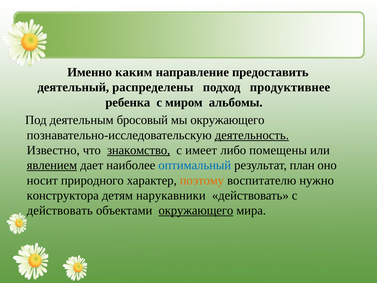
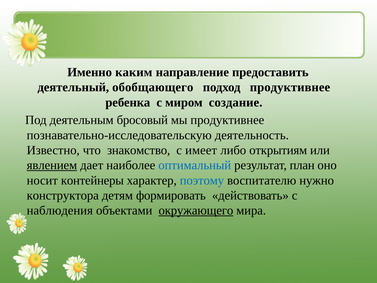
распределены: распределены -> обобщающего (153, 87)
альбомы: альбомы -> создание (236, 102)
мы окружающего: окружающего -> продуктивнее (227, 120)
деятельность underline: present -> none (252, 135)
знакомство underline: present -> none (139, 150)
помещены: помещены -> открытиям (278, 150)
природного: природного -> контейнеры (92, 180)
поэтому colour: orange -> blue (202, 180)
нарукавники: нарукавники -> формировать (171, 195)
действовать: действовать -> наблюдения (60, 210)
